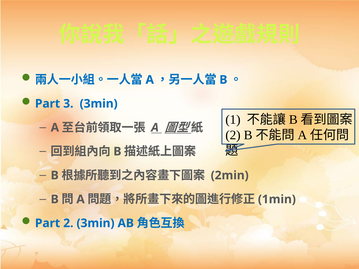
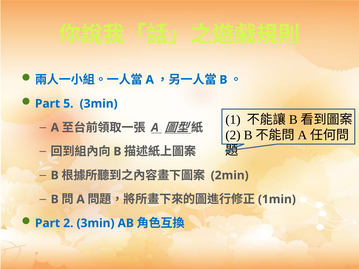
3: 3 -> 5 (68, 104)
